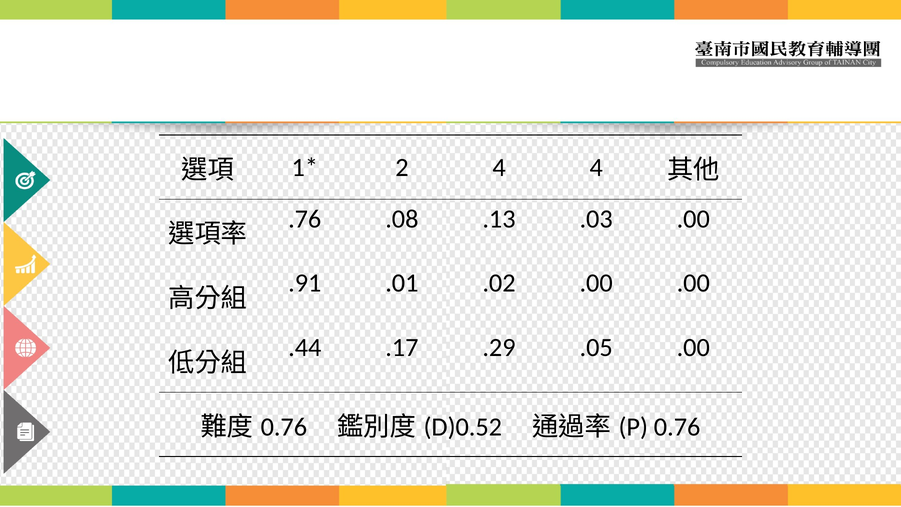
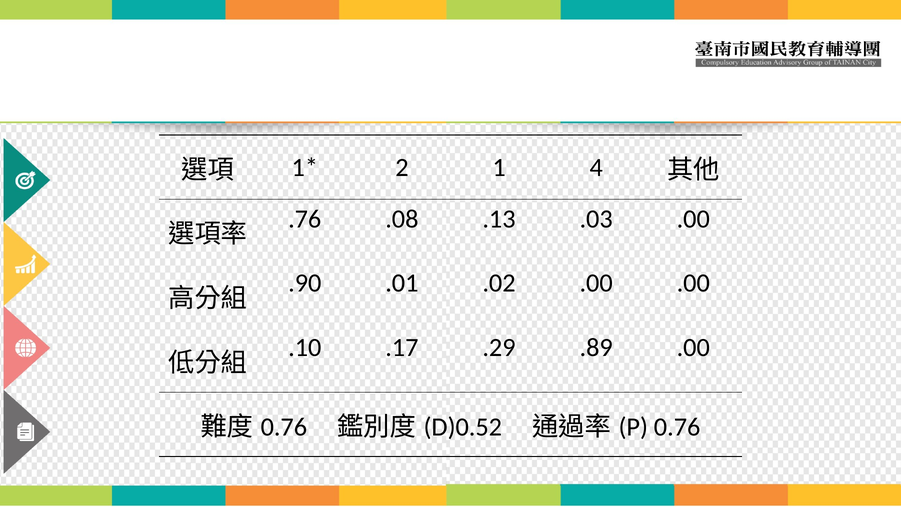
2 4: 4 -> 1 (499, 167)
.91: .91 -> .90 (305, 283)
.44: .44 -> .10 (305, 348)
.05: .05 -> .89 (596, 348)
